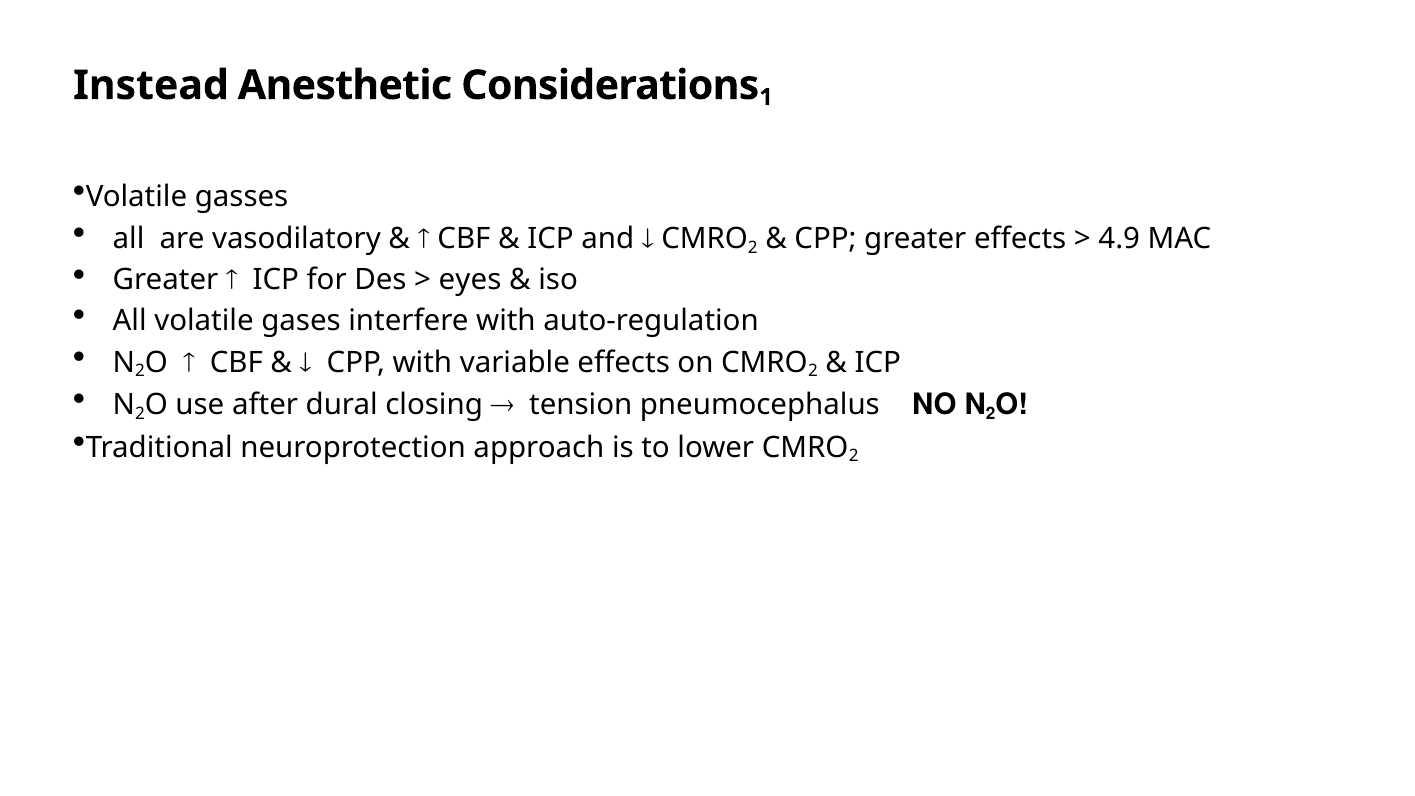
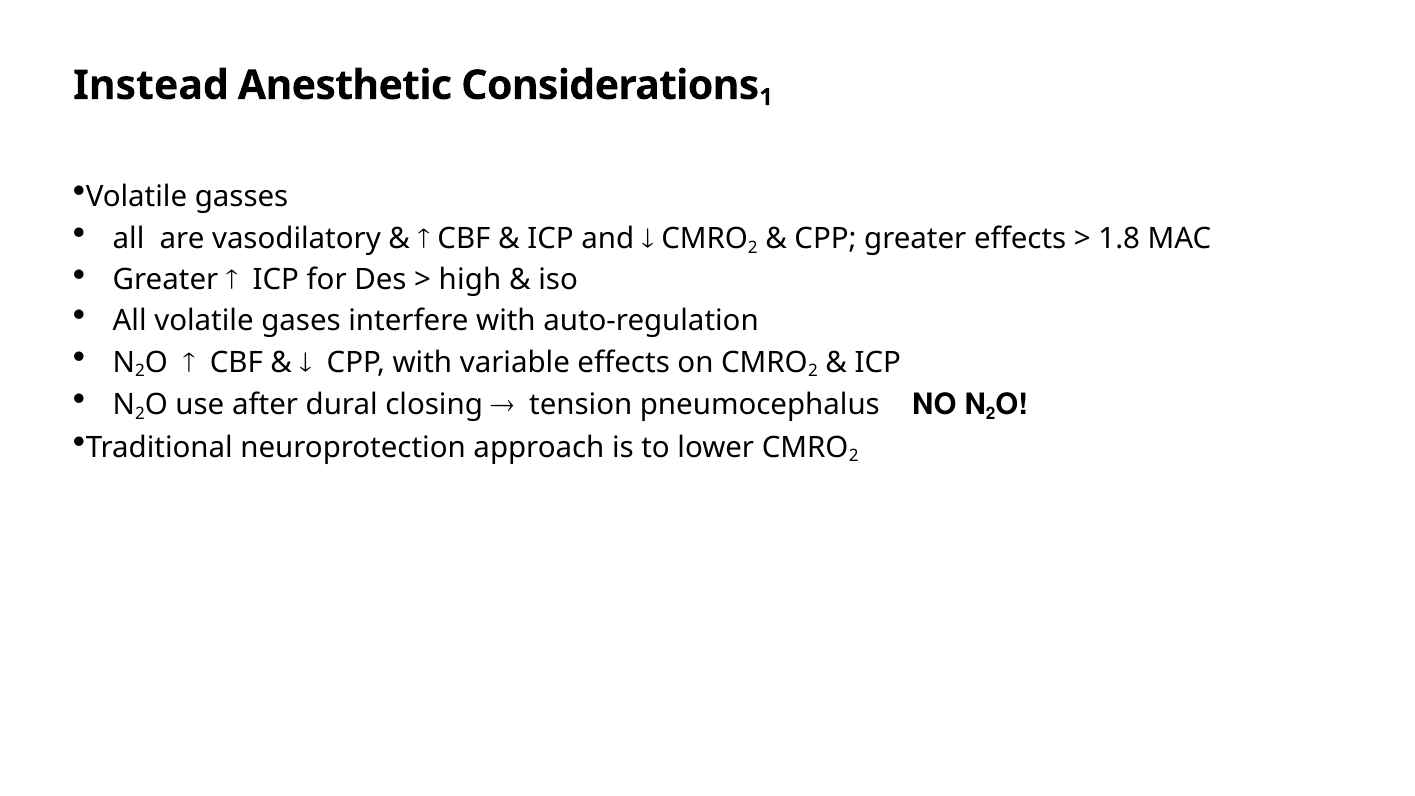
4.9: 4.9 -> 1.8 (1119, 239)
eyes: eyes -> high (470, 280)
